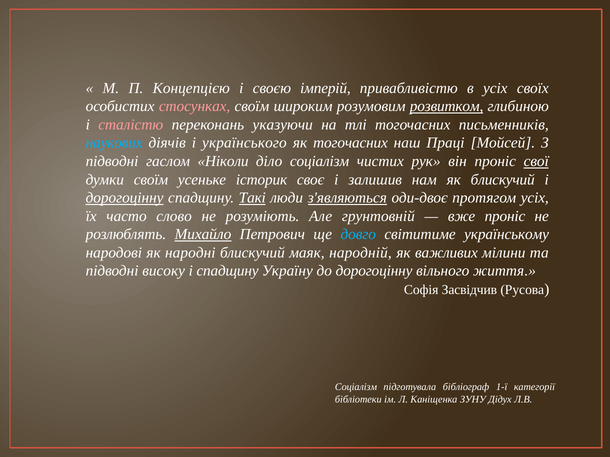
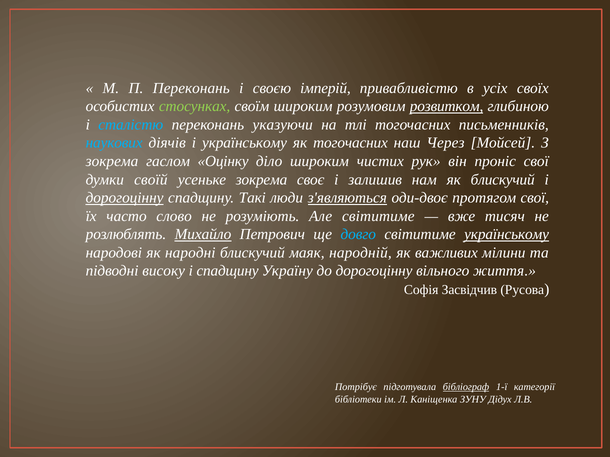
П Концепцією: Концепцією -> Переконань (191, 88)
стосунках colour: pink -> light green (195, 107)
сталістю colour: pink -> light blue (131, 125)
і українського: українського -> українському (245, 143)
Праці: Праці -> Через (445, 143)
підводні: підводні -> зокрема (112, 161)
Ніколи: Ніколи -> Оцінку (223, 161)
діло соціалізм: соціалізм -> широким (320, 161)
свої underline: present -> none (536, 161)
думки своїм: своїм -> своїй (151, 180)
усеньке історик: історик -> зокрема (262, 180)
Такі underline: present -> none (252, 198)
протягом усіх: усіх -> свої (535, 198)
Але грунтовній: грунтовній -> світитиме (378, 216)
вже проніс: проніс -> тисяч (505, 216)
українському underline: none -> present (507, 235)
Соціалізм: Соціалізм -> Потрібує (356, 387)
бібліограф underline: none -> present (466, 387)
